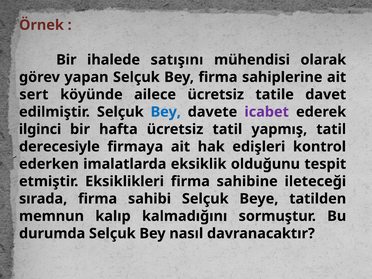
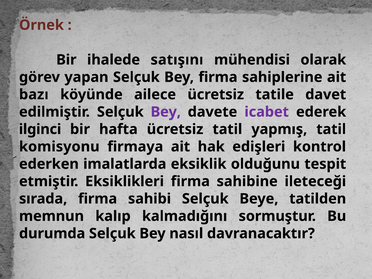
sert: sert -> bazı (34, 95)
Bey colour: blue -> purple (166, 112)
derecesiyle: derecesiyle -> komisyonu (59, 147)
